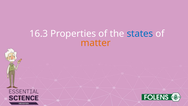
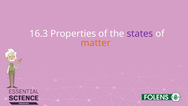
states colour: blue -> purple (140, 34)
